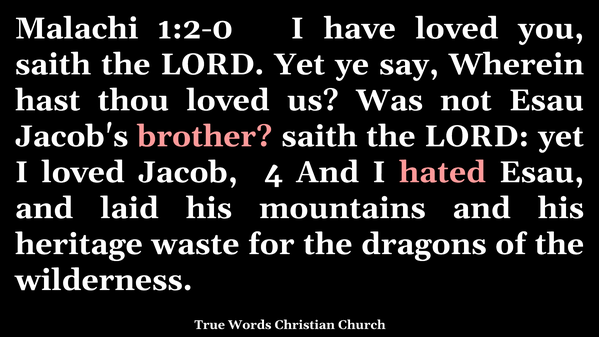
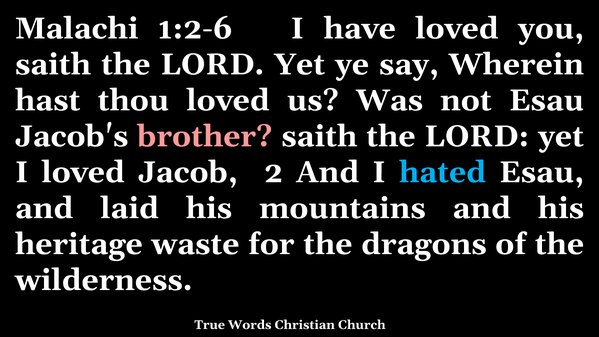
1:2-0: 1:2-0 -> 1:2-6 (195, 29)
4: 4 -> 2 (273, 172)
hated colour: pink -> light blue (442, 172)
